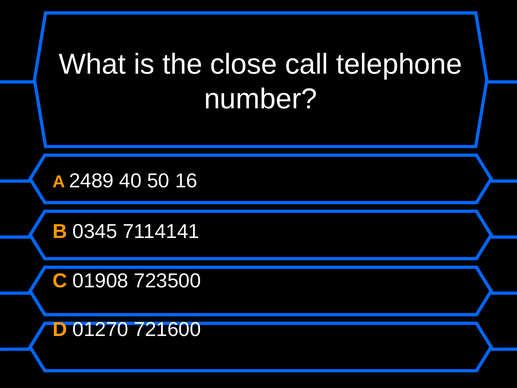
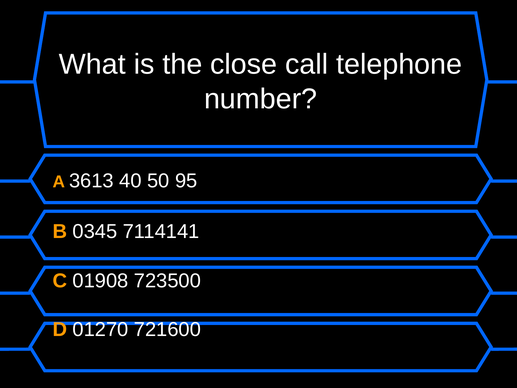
2489: 2489 -> 3613 (91, 181)
16: 16 -> 95 (186, 181)
